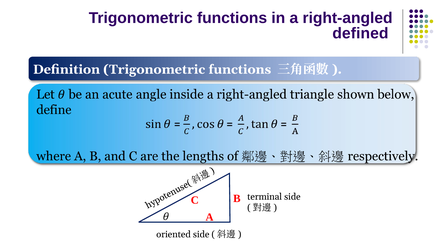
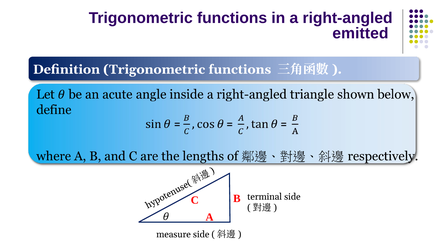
defined: defined -> emitted (360, 33)
oriented: oriented -> measure (174, 235)
